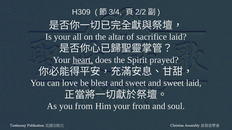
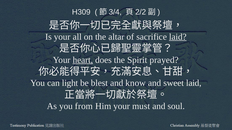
laid underline: none -> present (178, 37)
love: love -> light (70, 83)
blest and sweet: sweet -> know (136, 83)
your from: from -> must (141, 107)
